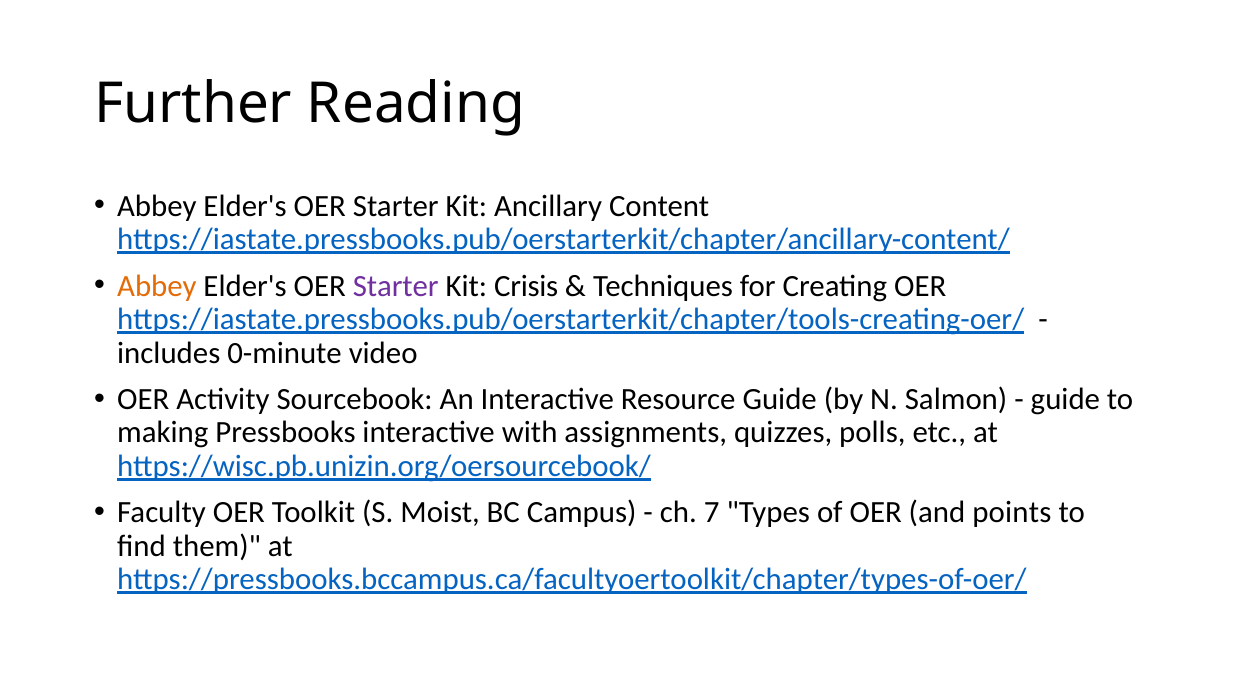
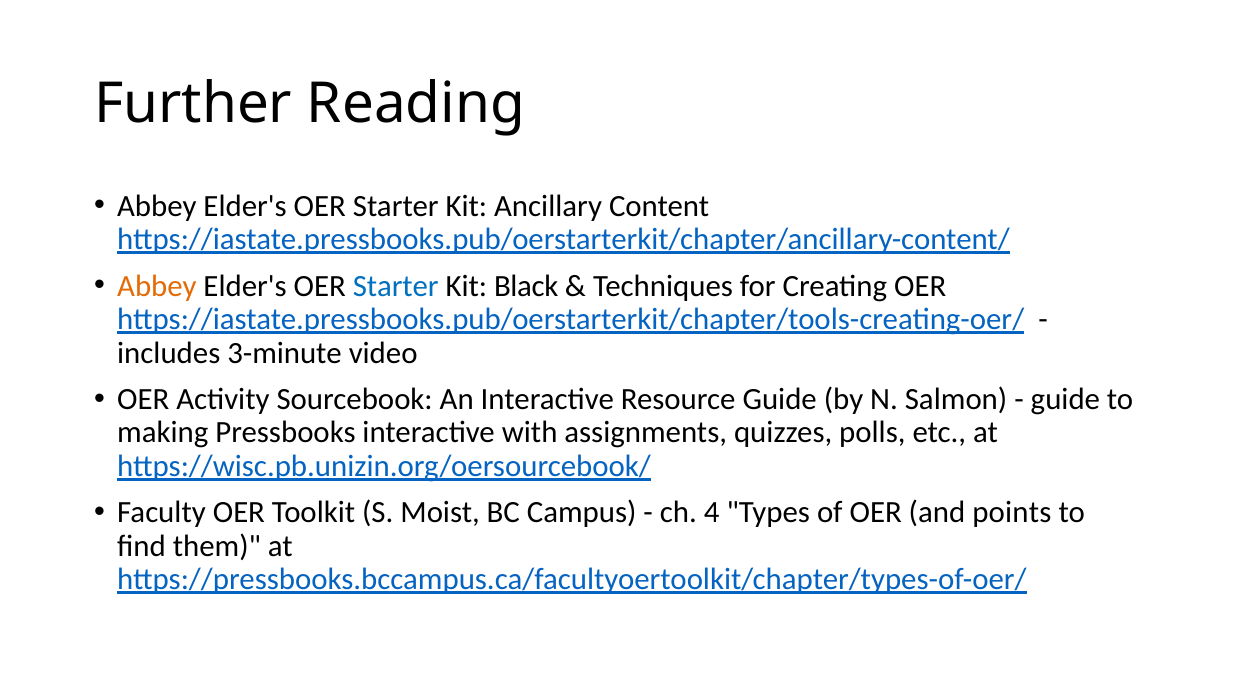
Starter colour: purple -> blue (396, 286)
Crisis: Crisis -> Black (526, 286)
0-minute: 0-minute -> 3-minute (285, 353)
7: 7 -> 4 (712, 513)
